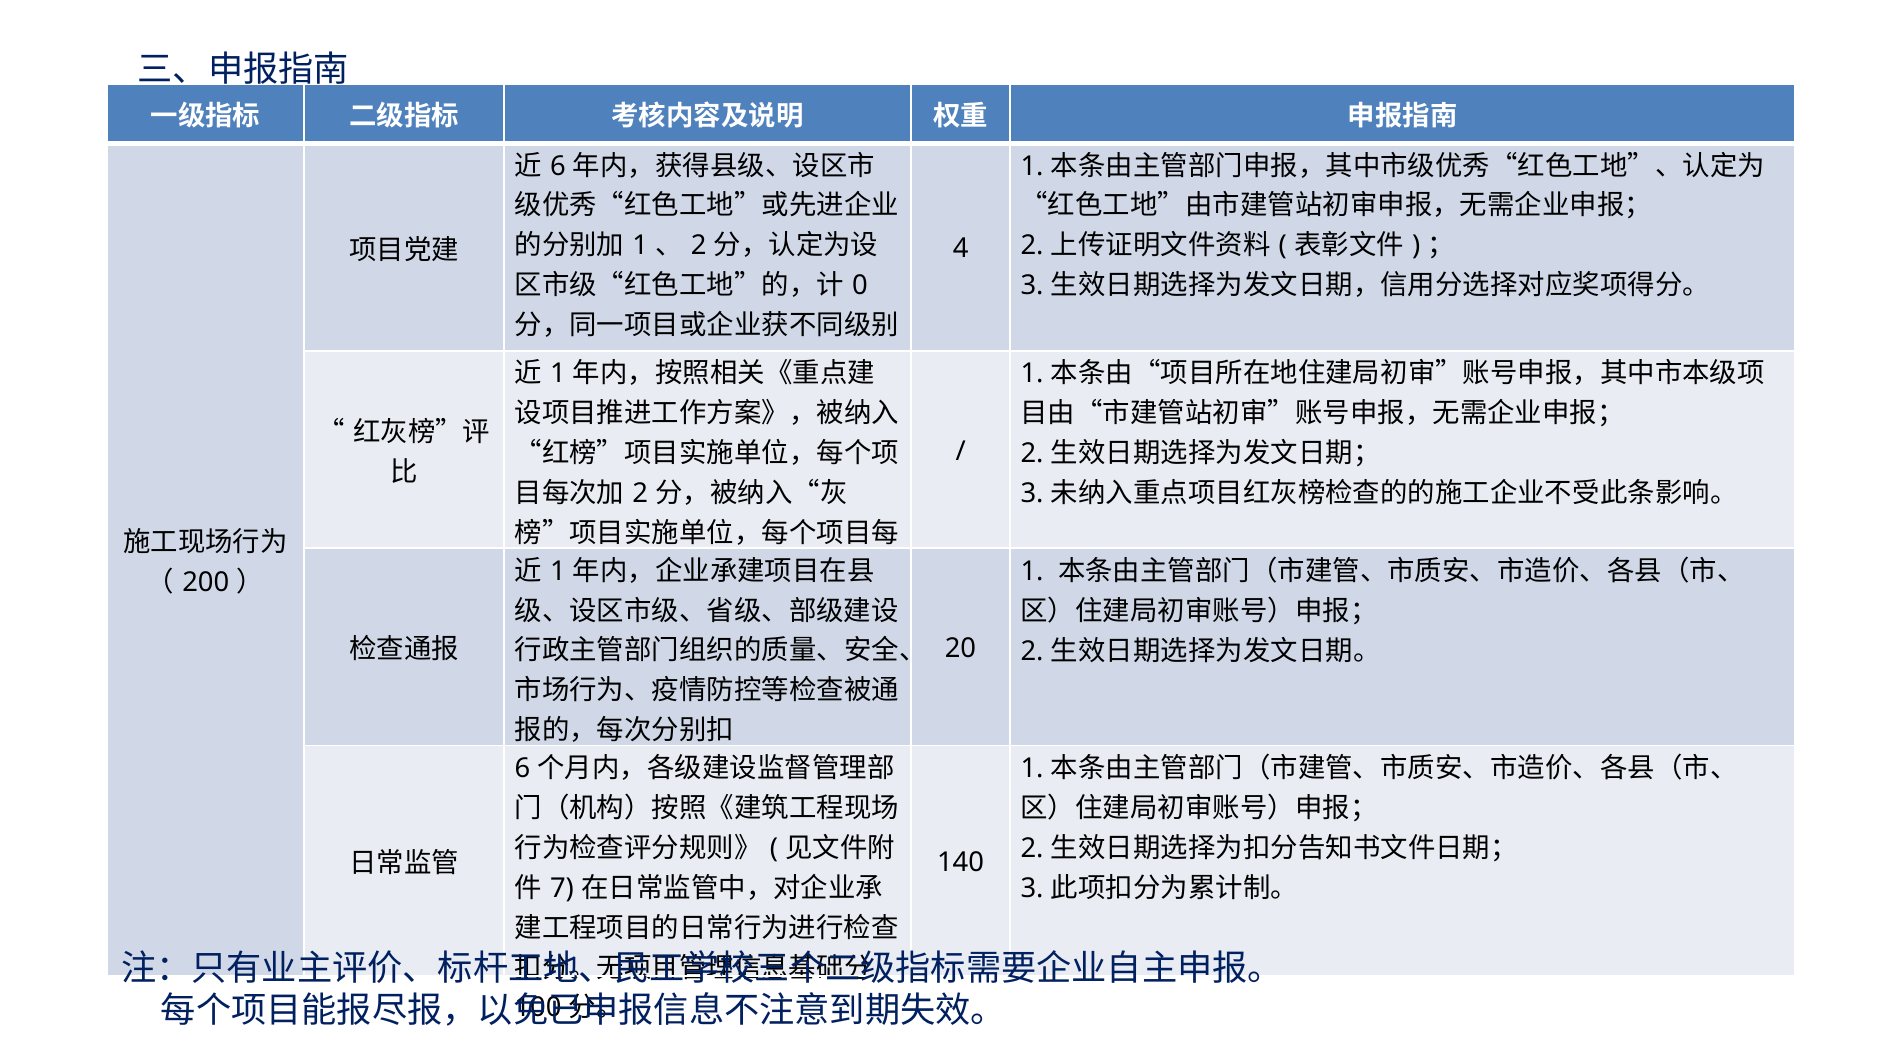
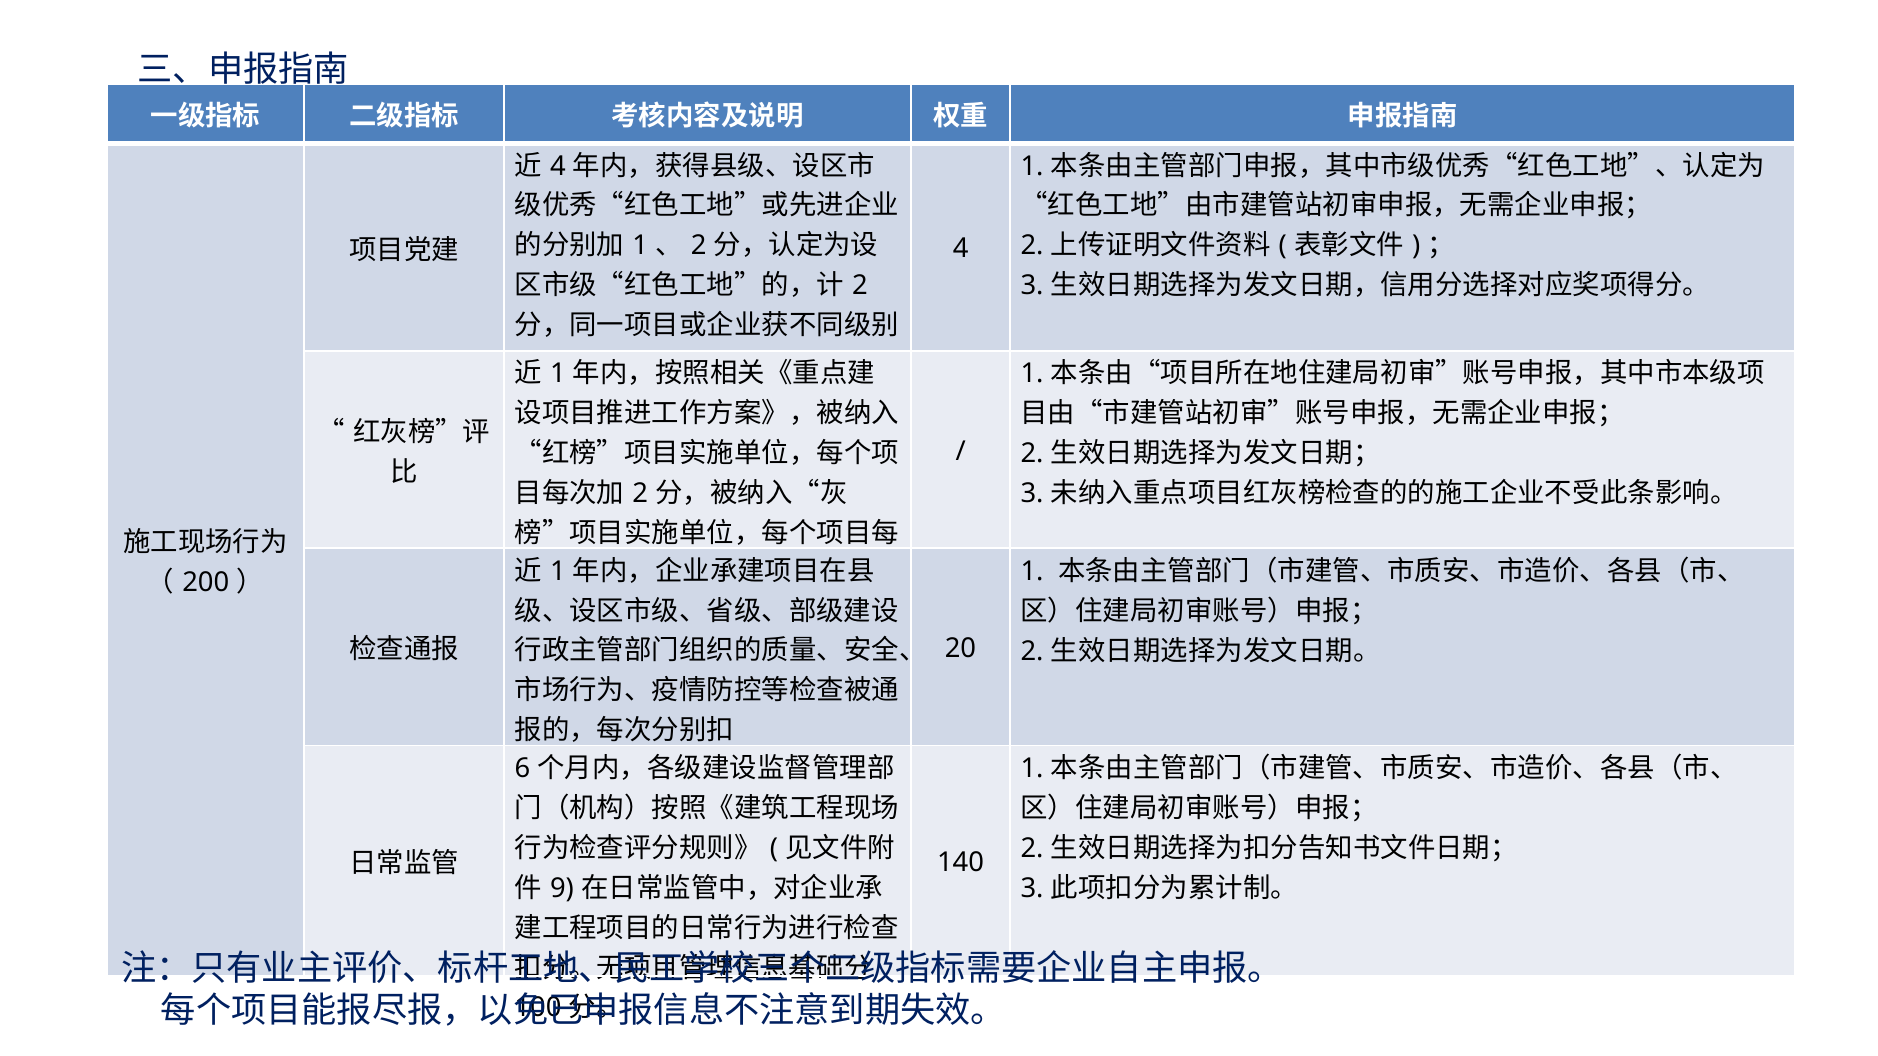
6: 6 -> 4 (558, 166)
0: 0 -> 2 (860, 286)
7: 7 -> 9 (562, 888)
